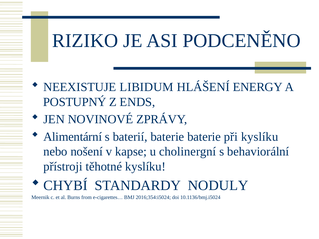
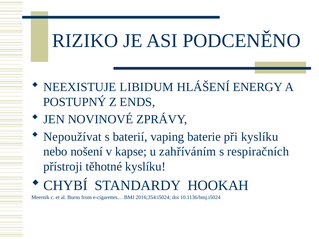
Alimentární: Alimentární -> Nepoužívat (73, 137)
baterií baterie: baterie -> vaping (167, 137)
cholinergní: cholinergní -> zahříváním (188, 152)
behaviorální: behaviorální -> respiračních (258, 152)
NODULY: NODULY -> HOOKAH (218, 186)
